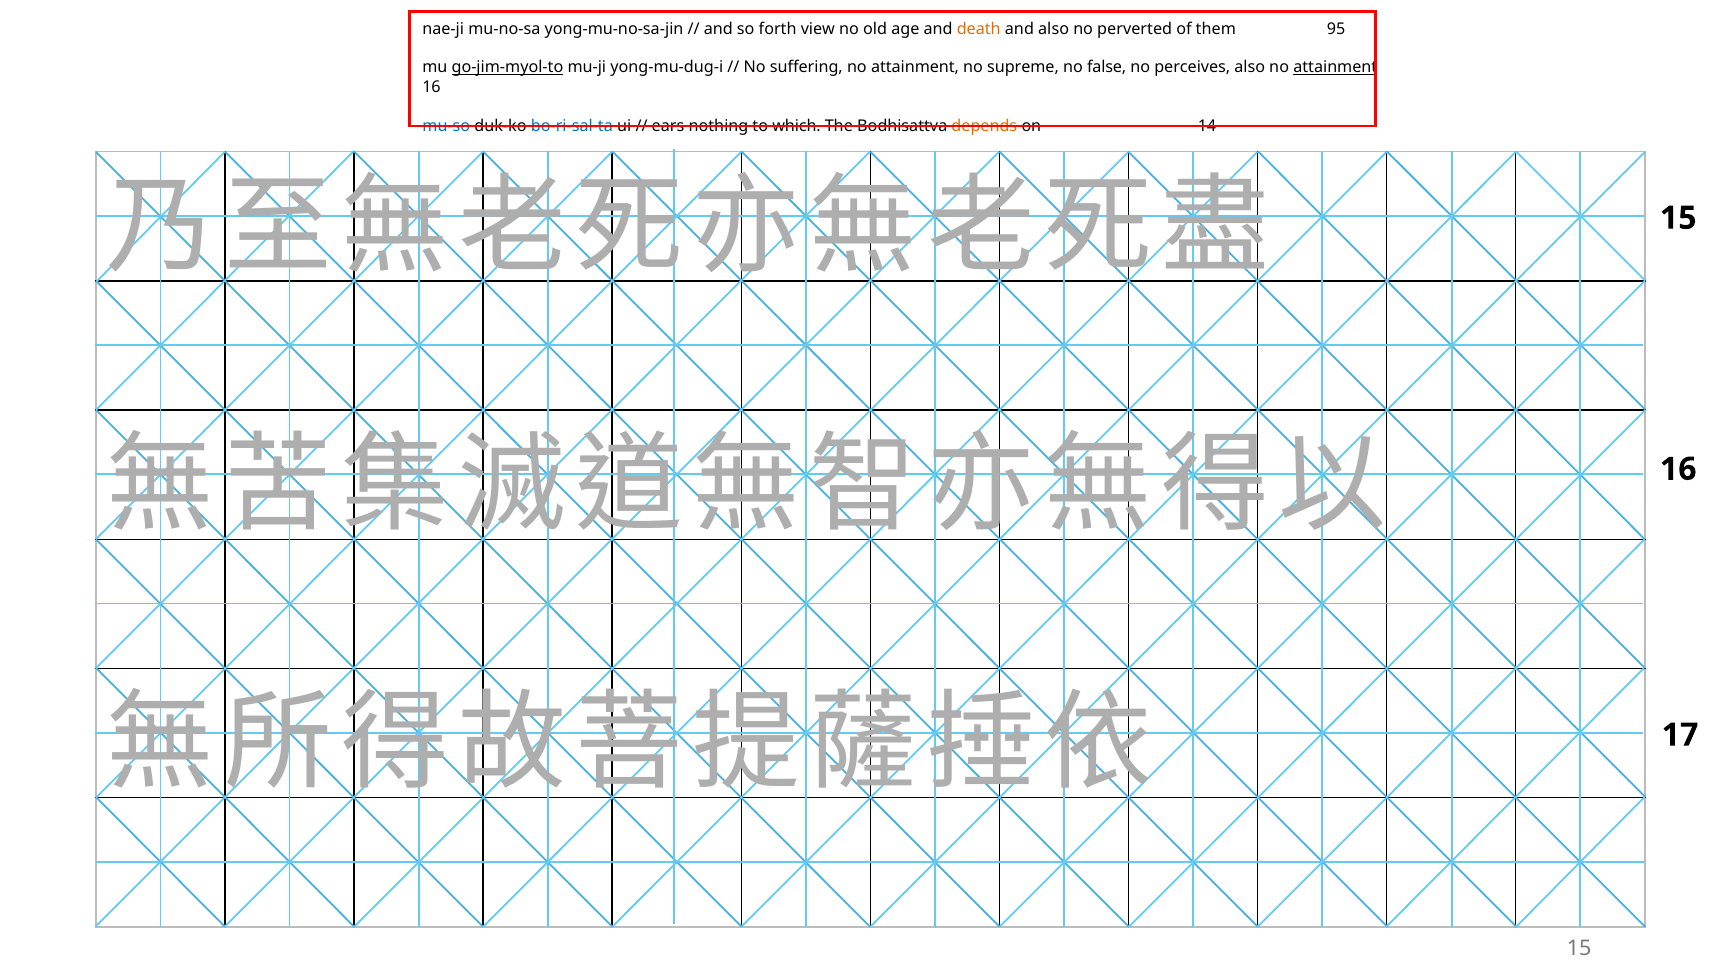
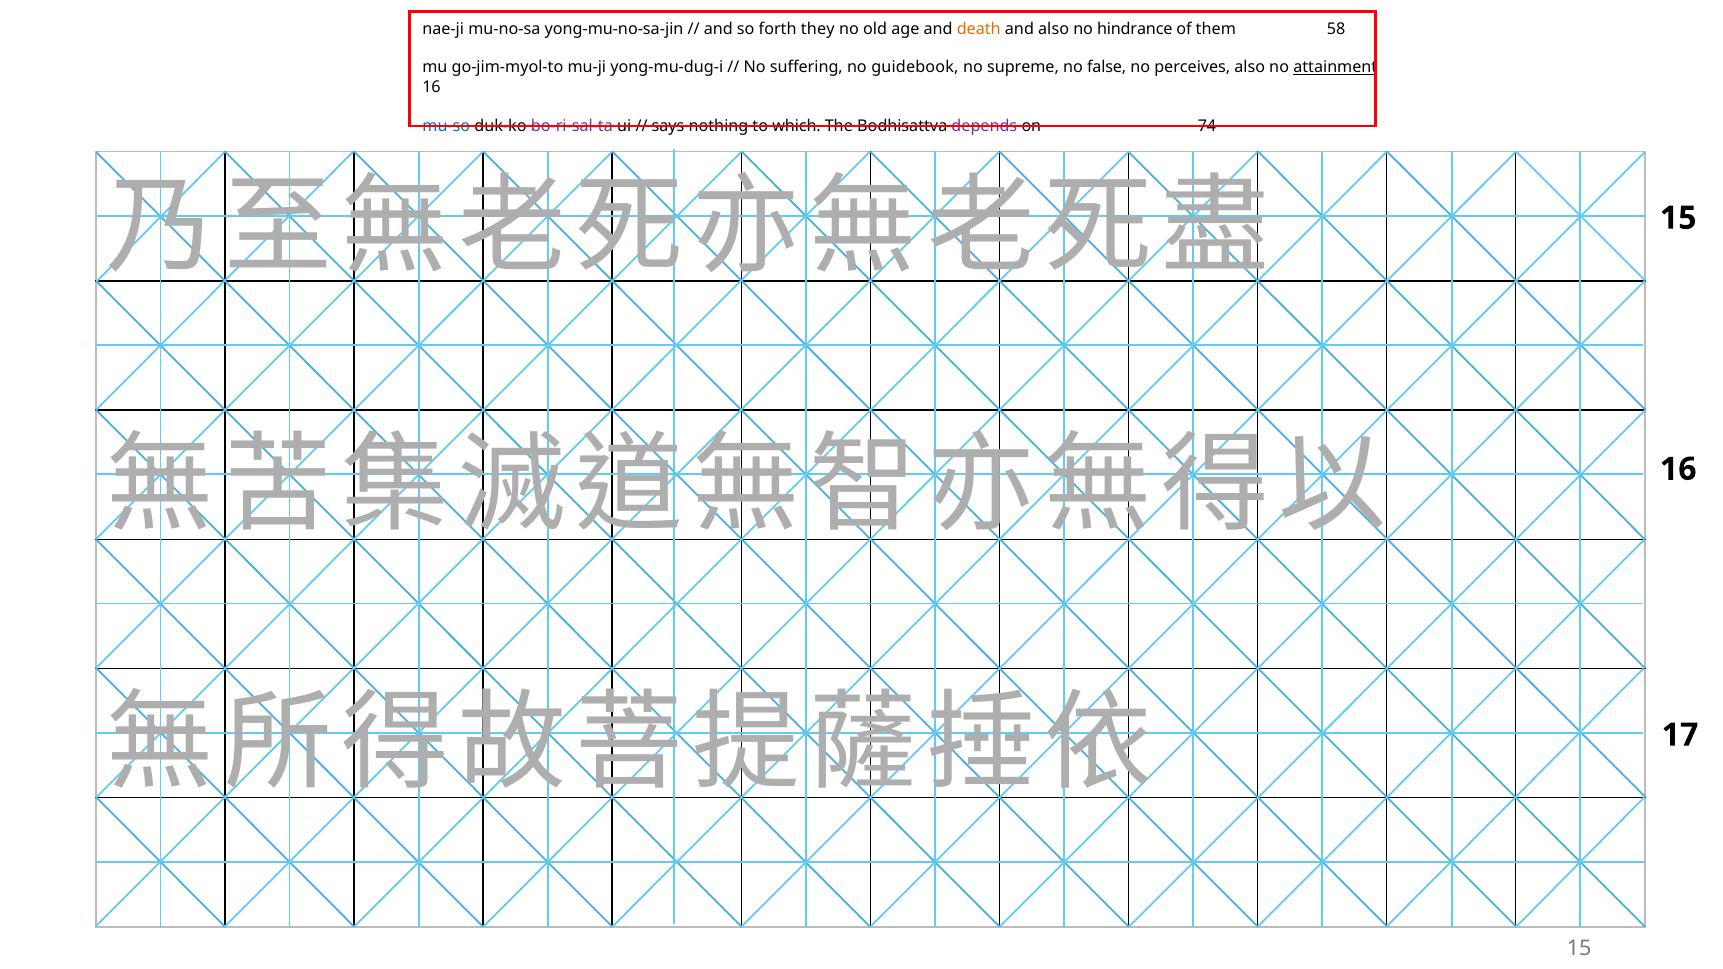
view: view -> they (818, 29)
perverted: perverted -> hindrance (1135, 29)
95: 95 -> 58 (1336, 29)
go-jim-myol-to underline: present -> none (507, 68)
suffering no attainment: attainment -> guidebook (915, 68)
bo-ri-sal-ta colour: blue -> purple (572, 126)
ears: ears -> says (668, 126)
depends colour: orange -> purple (984, 126)
14: 14 -> 74 (1207, 126)
